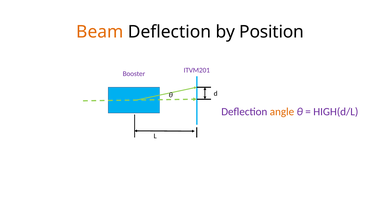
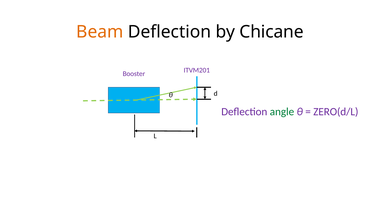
Position: Position -> Chicane (272, 32)
angle colour: orange -> green (282, 112)
HIGH(d/L: HIGH(d/L -> ZERO(d/L (336, 112)
